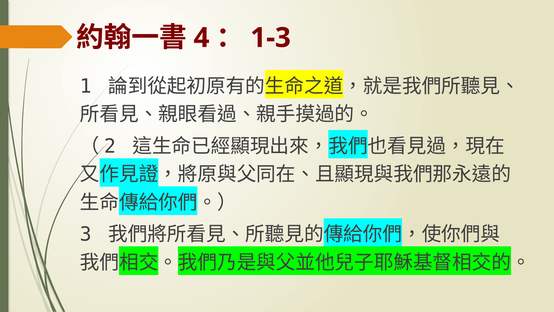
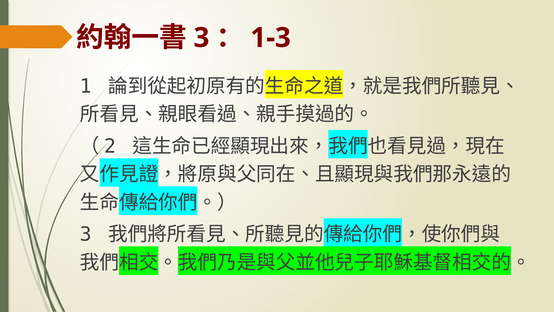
4: 4 -> 3 (202, 38)
